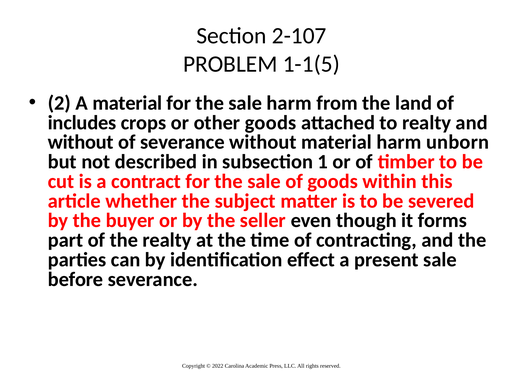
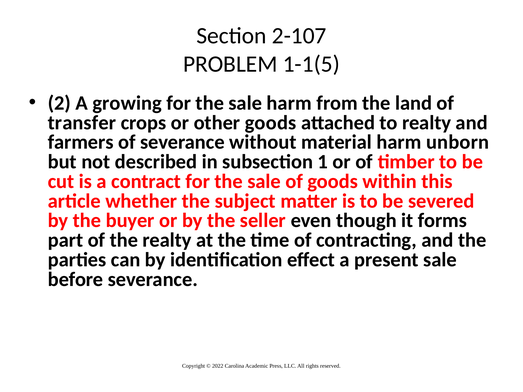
A material: material -> growing (127, 103)
includes: includes -> transfer (82, 123)
without: without -> farmers (81, 142)
